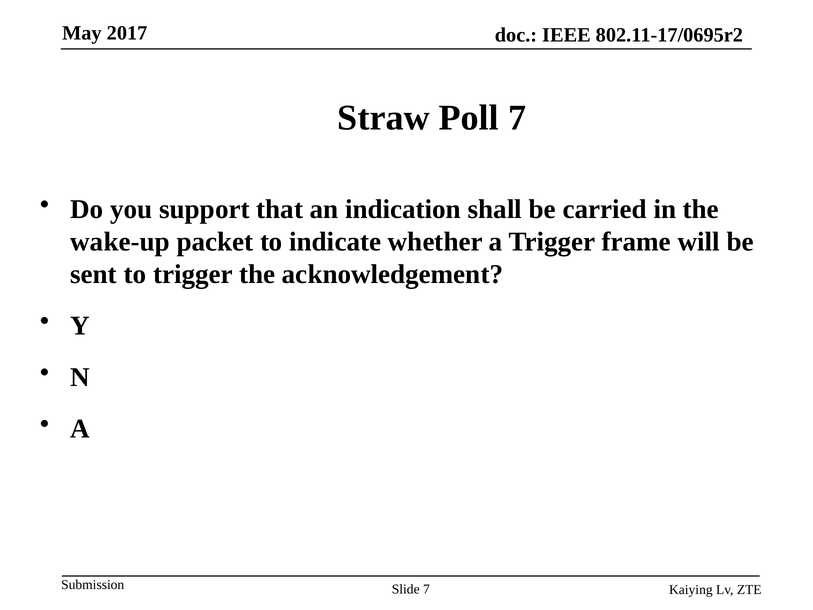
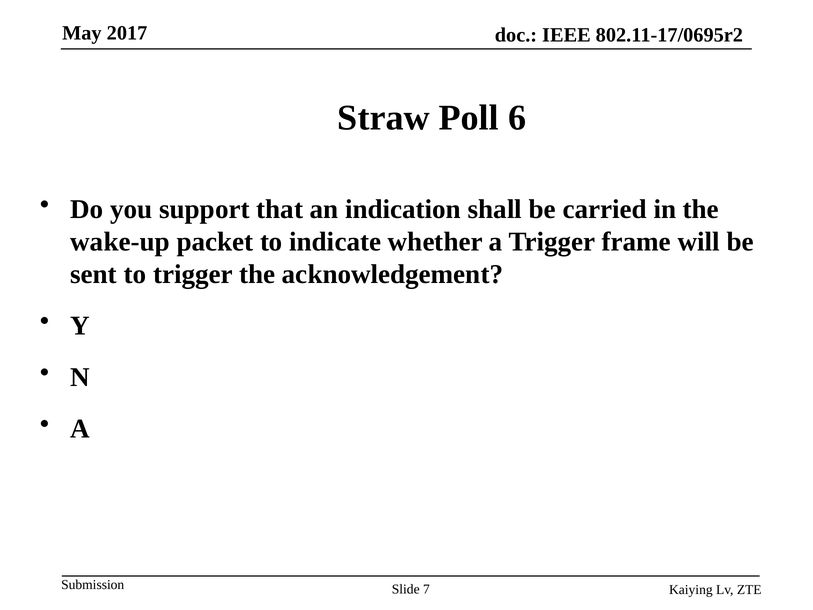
Poll 7: 7 -> 6 (517, 118)
